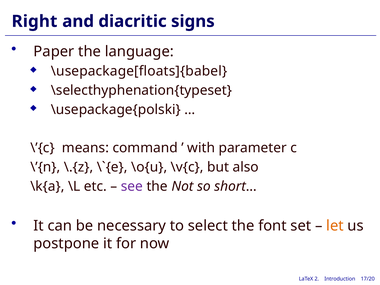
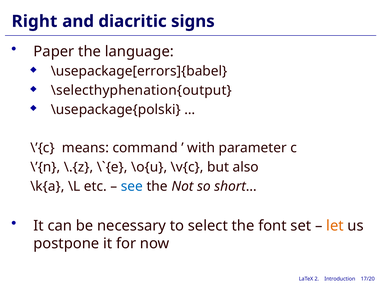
\usepackage[floats]{babel: \usepackage[floats]{babel -> \usepackage[errors]{babel (139, 71)
\selecthyphenation{typeset: \selecthyphenation{typeset -> \selecthyphenation{output (141, 90)
see colour: purple -> blue (132, 186)
